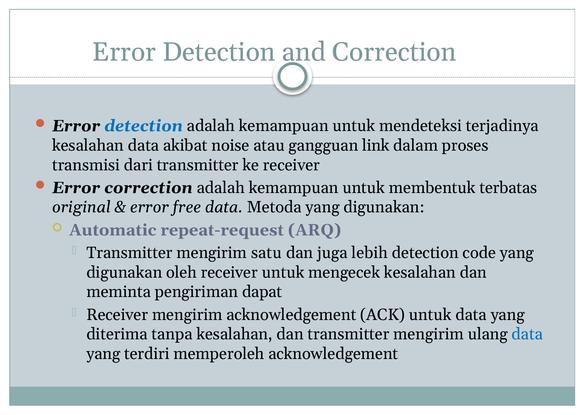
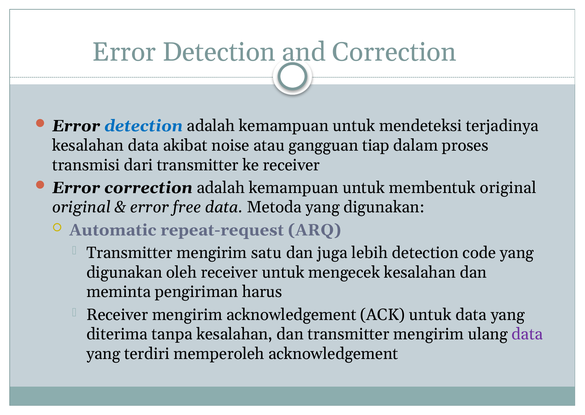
link: link -> tiap (376, 145)
membentuk terbatas: terbatas -> original (508, 187)
dapat: dapat -> harus (262, 291)
data colour: blue -> purple (527, 334)
